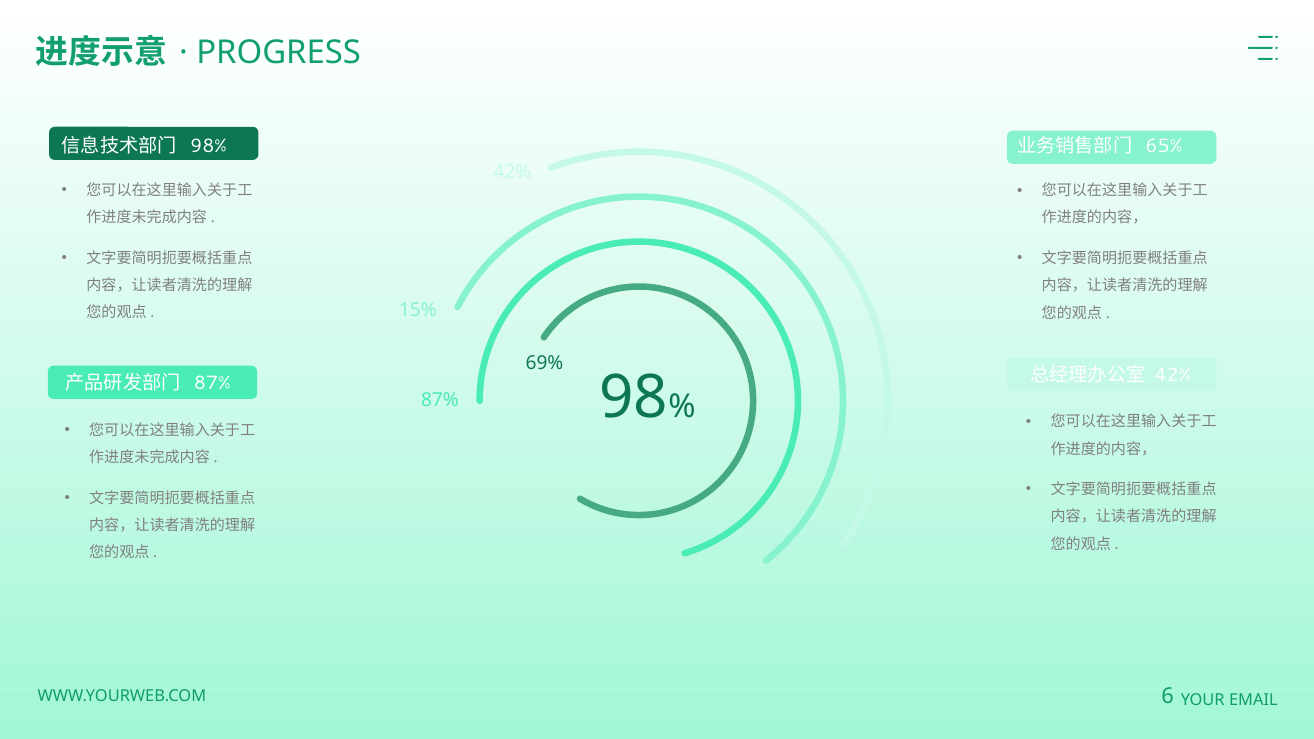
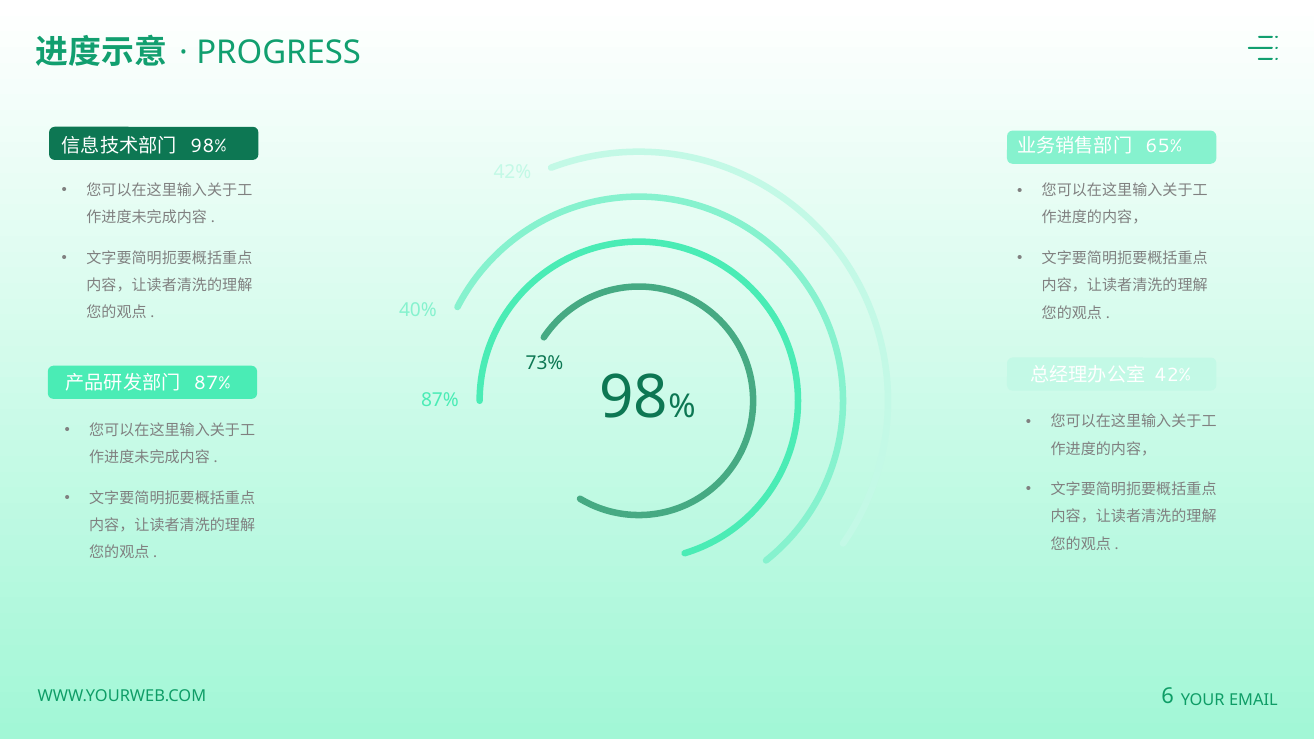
15%: 15% -> 40% (418, 310)
69%: 69% -> 73% (544, 364)
